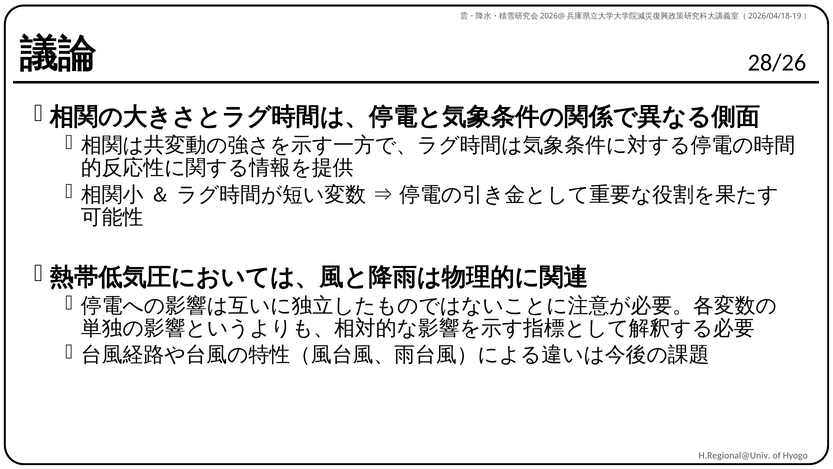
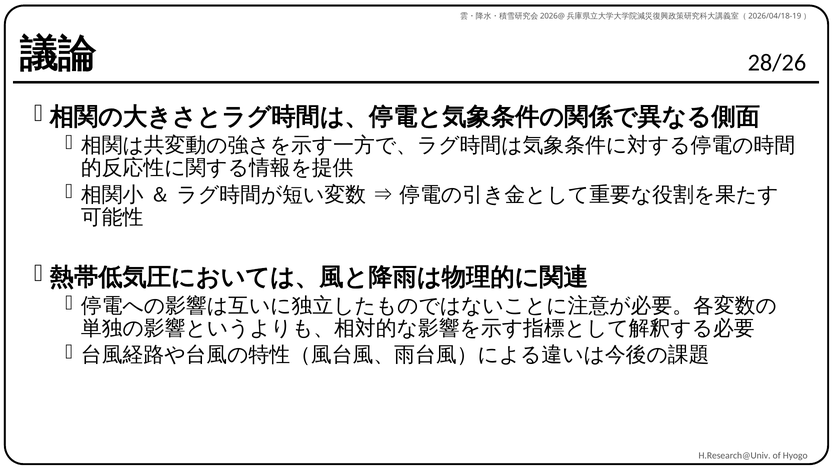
H.Regional@Univ: H.Regional@Univ -> H.Research@Univ (735, 455)
